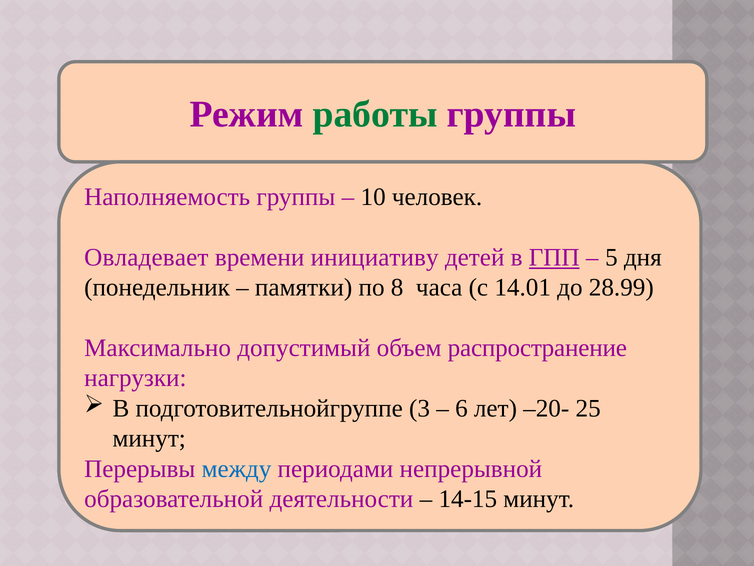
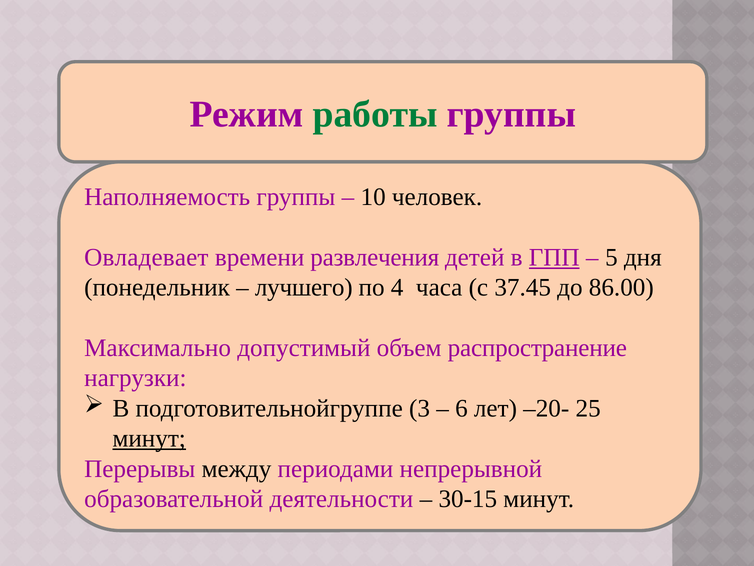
инициативу: инициативу -> развлечения (375, 257)
памятки: памятки -> лучшего (304, 287)
8: 8 -> 4 (397, 287)
14.01: 14.01 -> 37.45 (523, 287)
28.99: 28.99 -> 86.00 (621, 287)
минут underline: none -> present (149, 438)
между colour: blue -> black (236, 468)
14-15: 14-15 -> 30-15 (468, 498)
